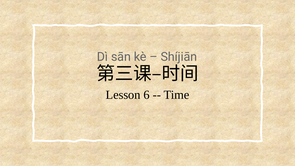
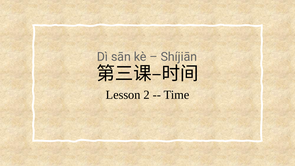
6: 6 -> 2 (147, 95)
